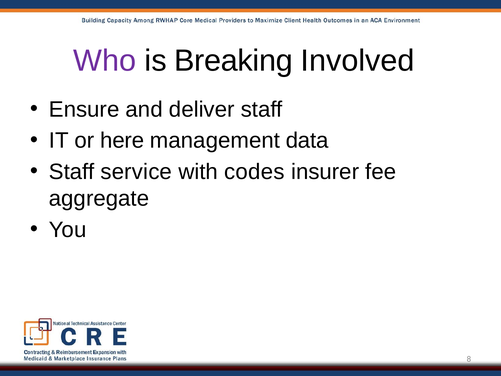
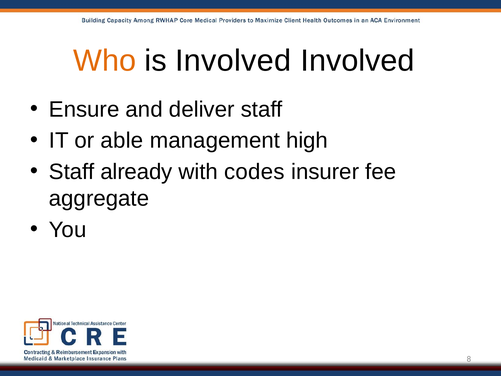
Who colour: purple -> orange (105, 61)
is Breaking: Breaking -> Involved (233, 61)
here: here -> able (122, 140)
data: data -> high (307, 140)
service: service -> already (136, 172)
